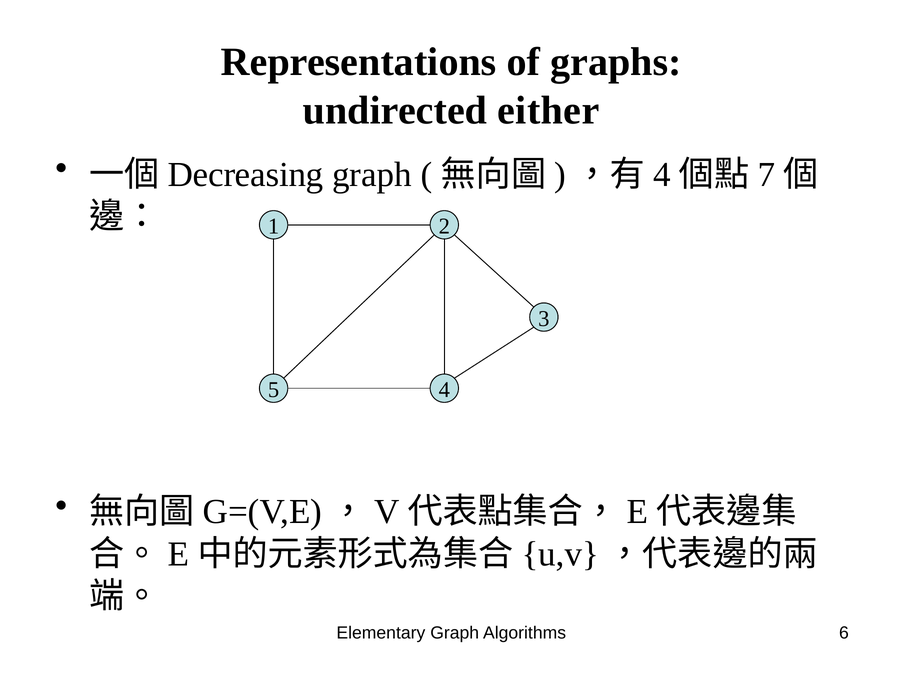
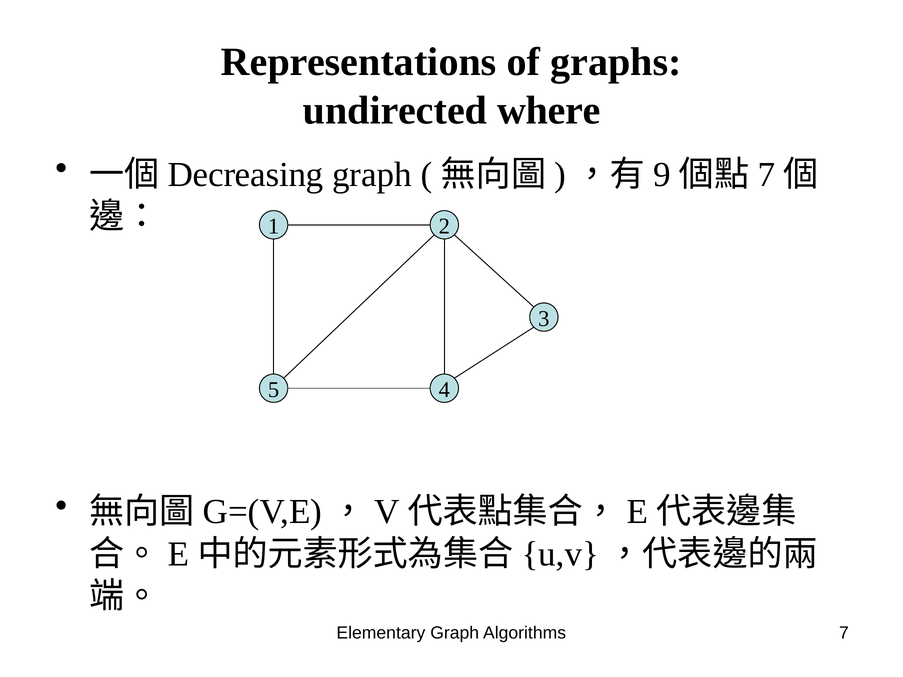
either: either -> where (549, 110)
4: 4 -> 9 (662, 175)
Algorithms 6: 6 -> 7 (844, 633)
